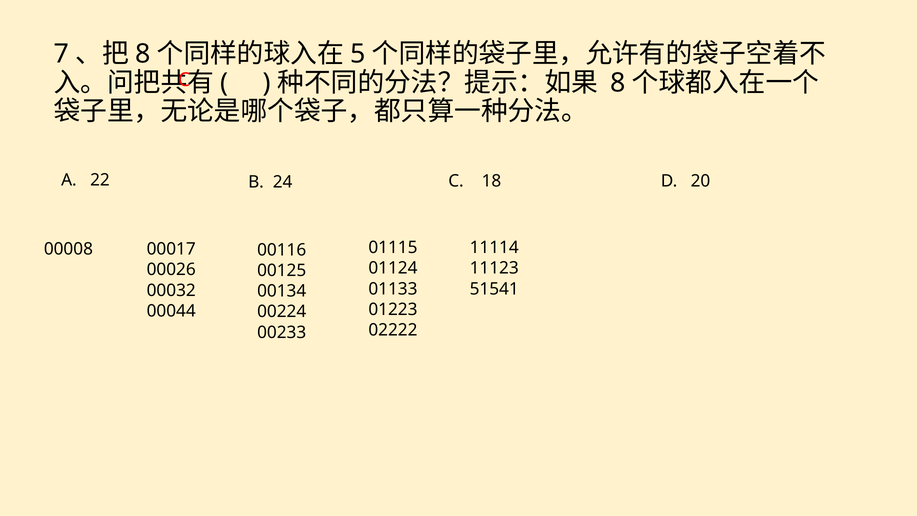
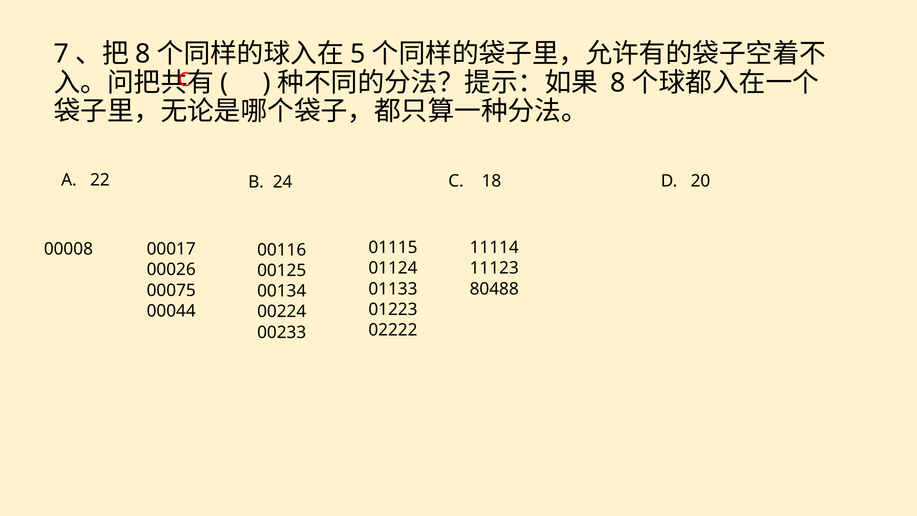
51541: 51541 -> 80488 (494, 289)
00032: 00032 -> 00075 (171, 290)
